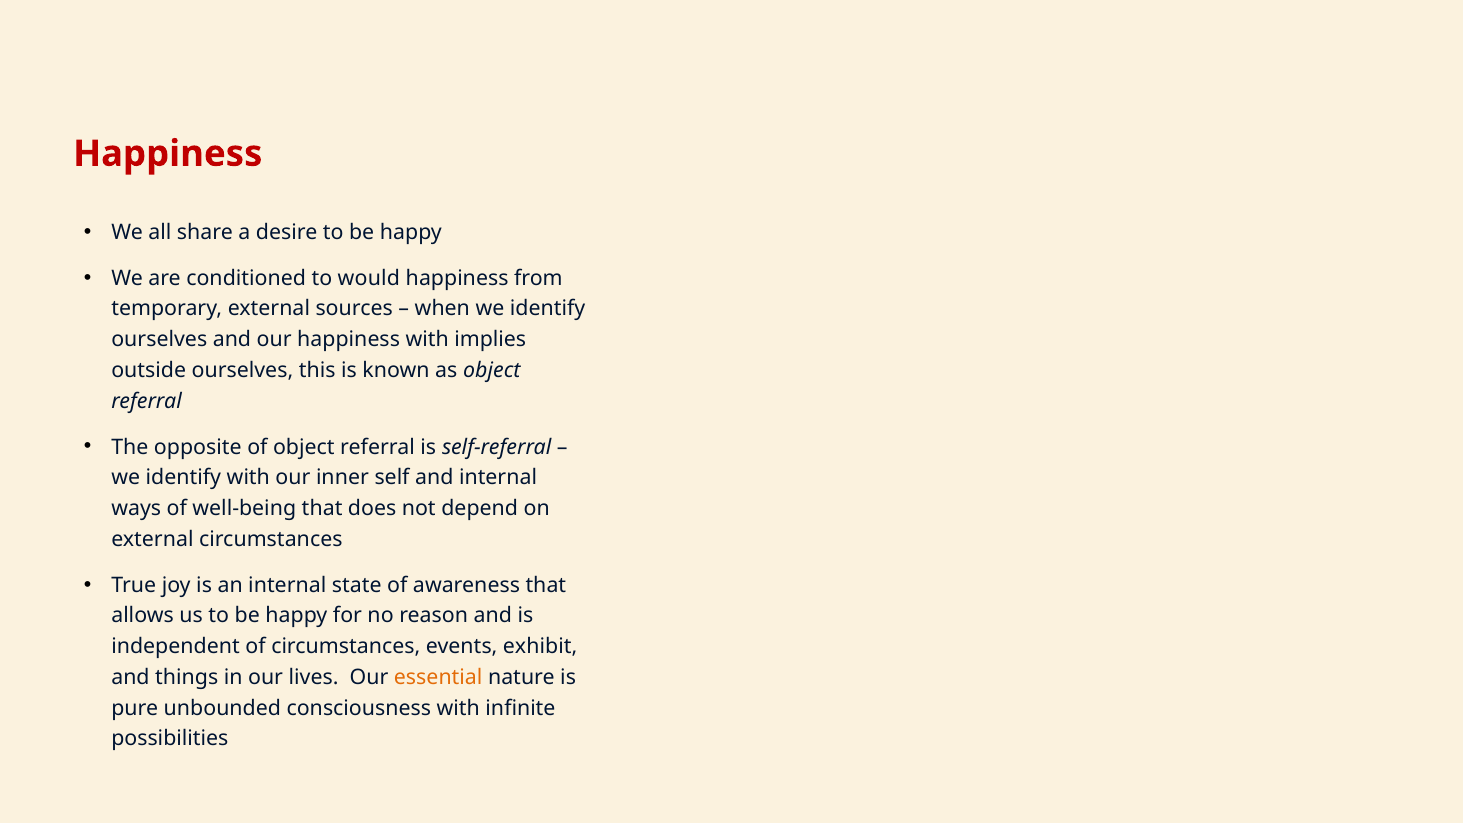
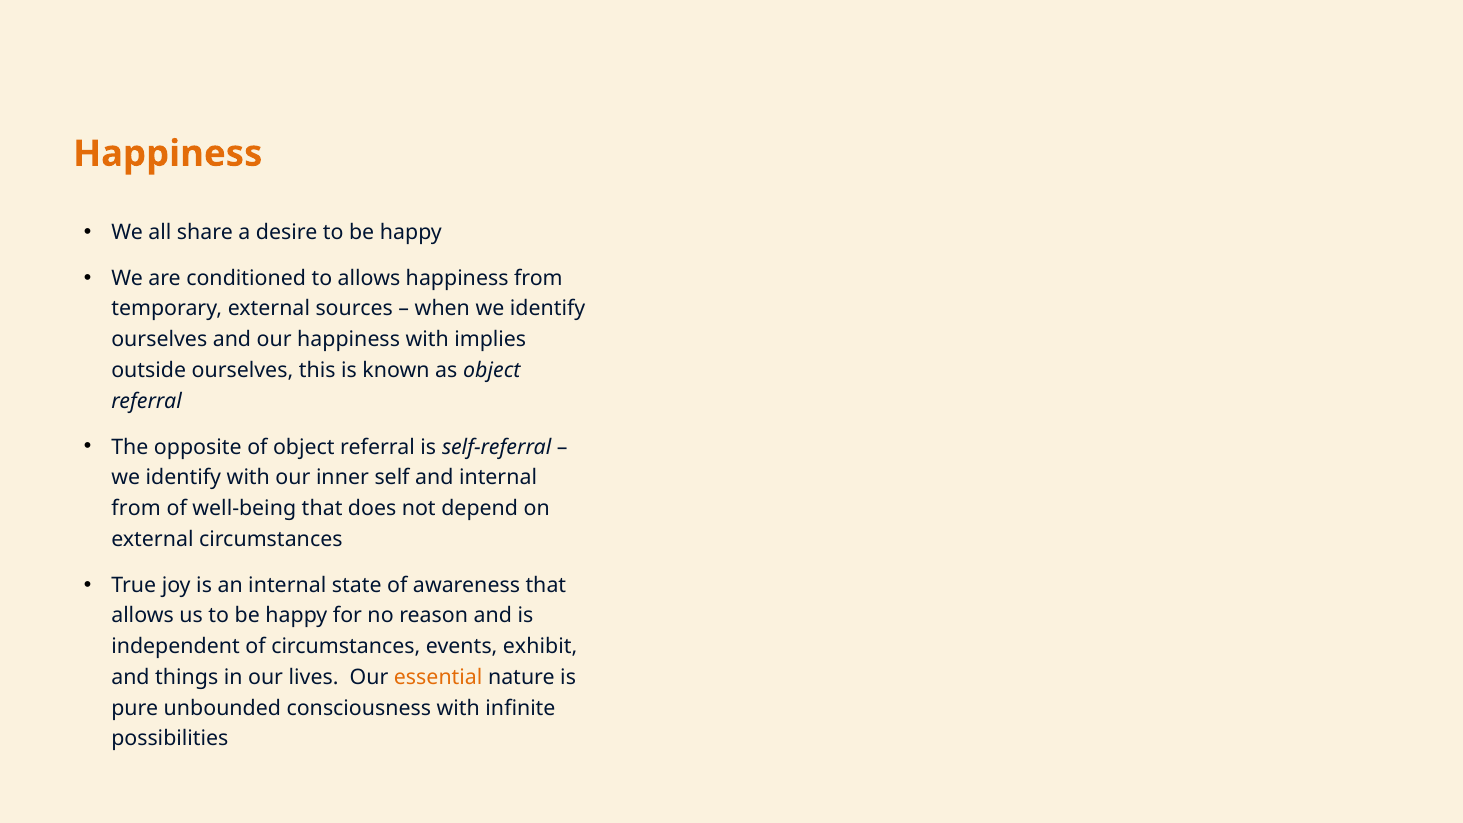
Happiness colour: red -> orange (168, 154)
to would: would -> allows (369, 278)
ways: ways -> from (136, 508)
